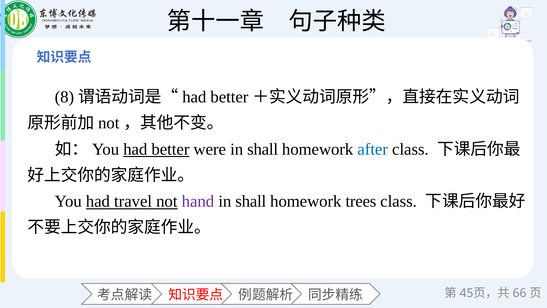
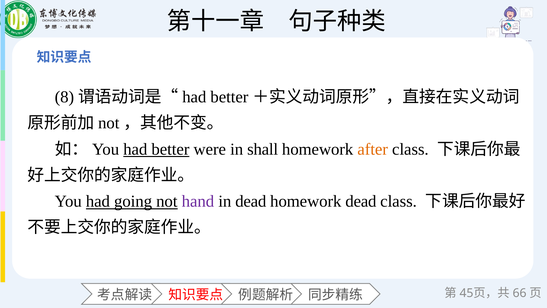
after colour: blue -> orange (373, 149)
travel: travel -> going (133, 201)
shall: shall -> dead (251, 201)
homework trees: trees -> dead (361, 201)
